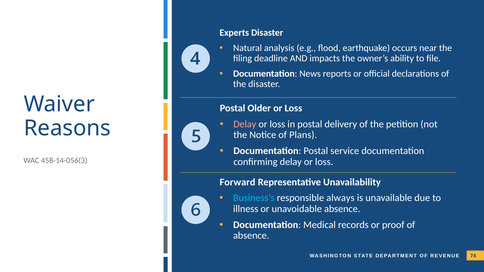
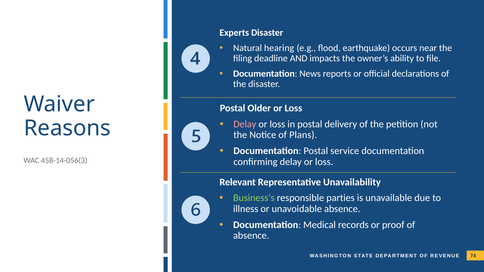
analysis: analysis -> hearing (279, 48)
Forward: Forward -> Relevant (238, 182)
Business's colour: light blue -> light green (254, 198)
always: always -> parties (341, 198)
